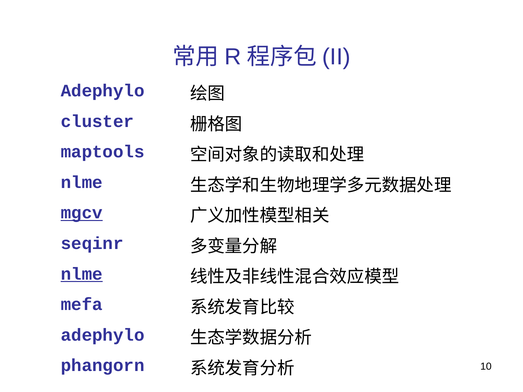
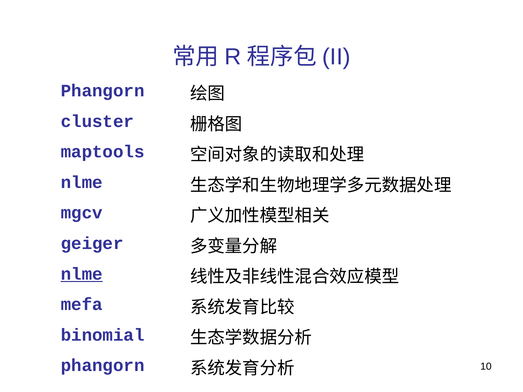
Adephylo: Adephylo -> Phangorn (103, 91)
mgcv underline: present -> none (82, 213)
seqinr: seqinr -> geiger (92, 244)
adephylo: adephylo -> binomial (103, 335)
